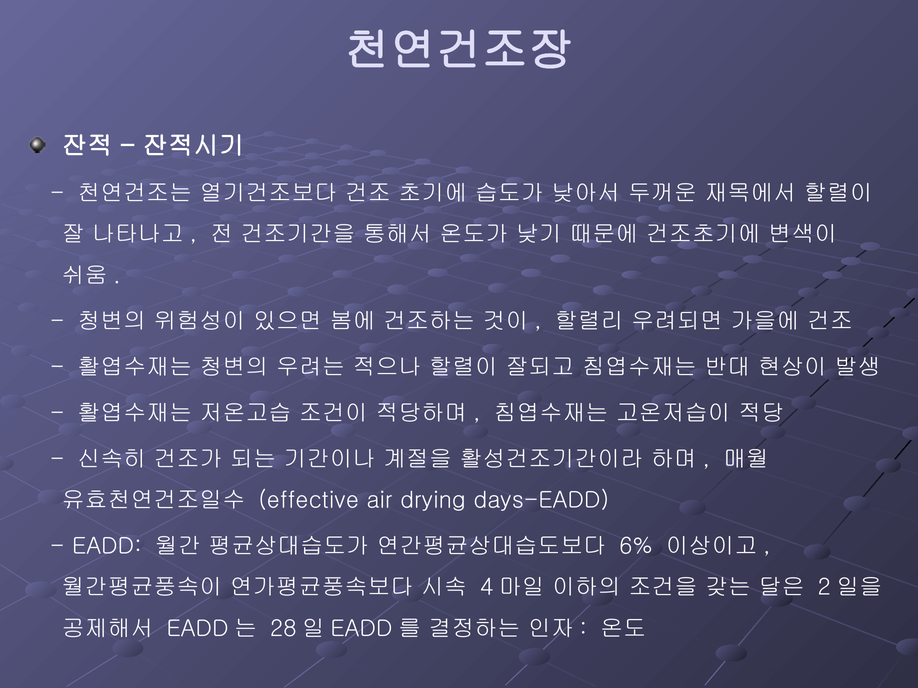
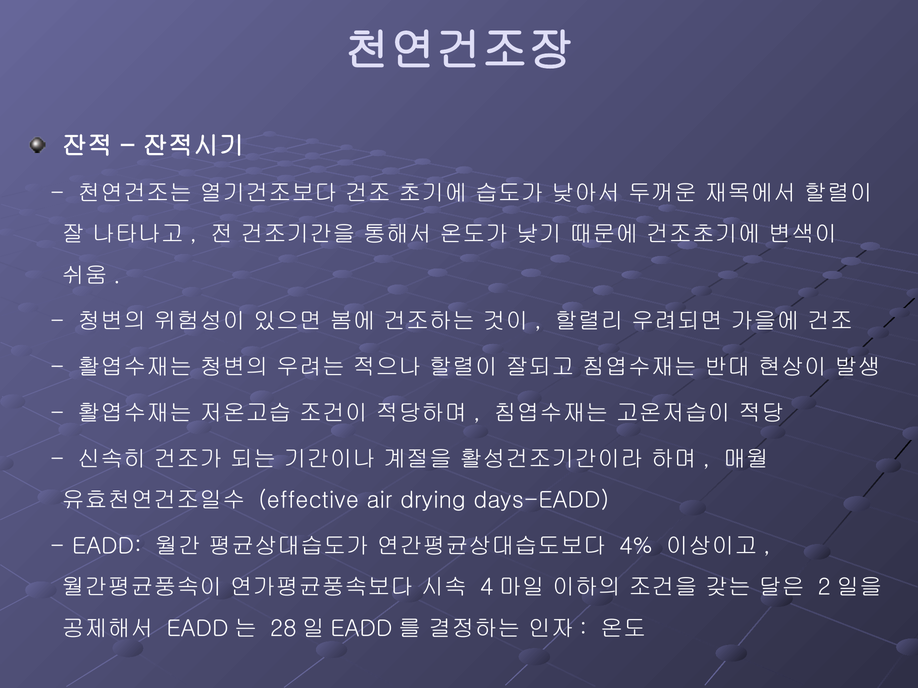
6%: 6% -> 4% (636, 547)
